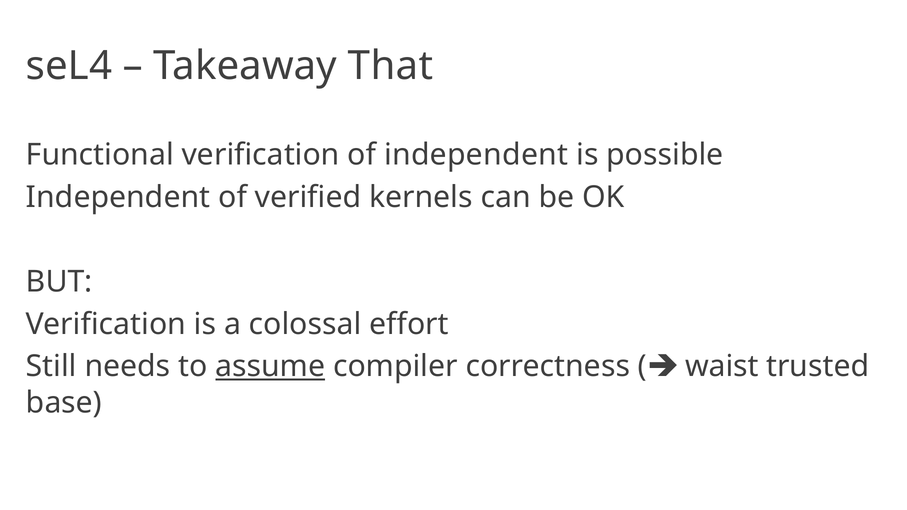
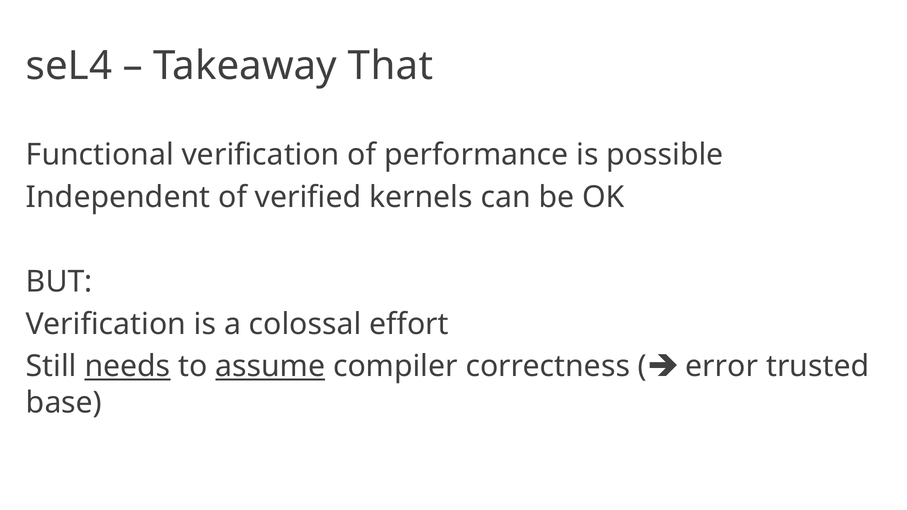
of independent: independent -> performance (476, 155)
needs underline: none -> present (127, 367)
waist: waist -> error (722, 367)
